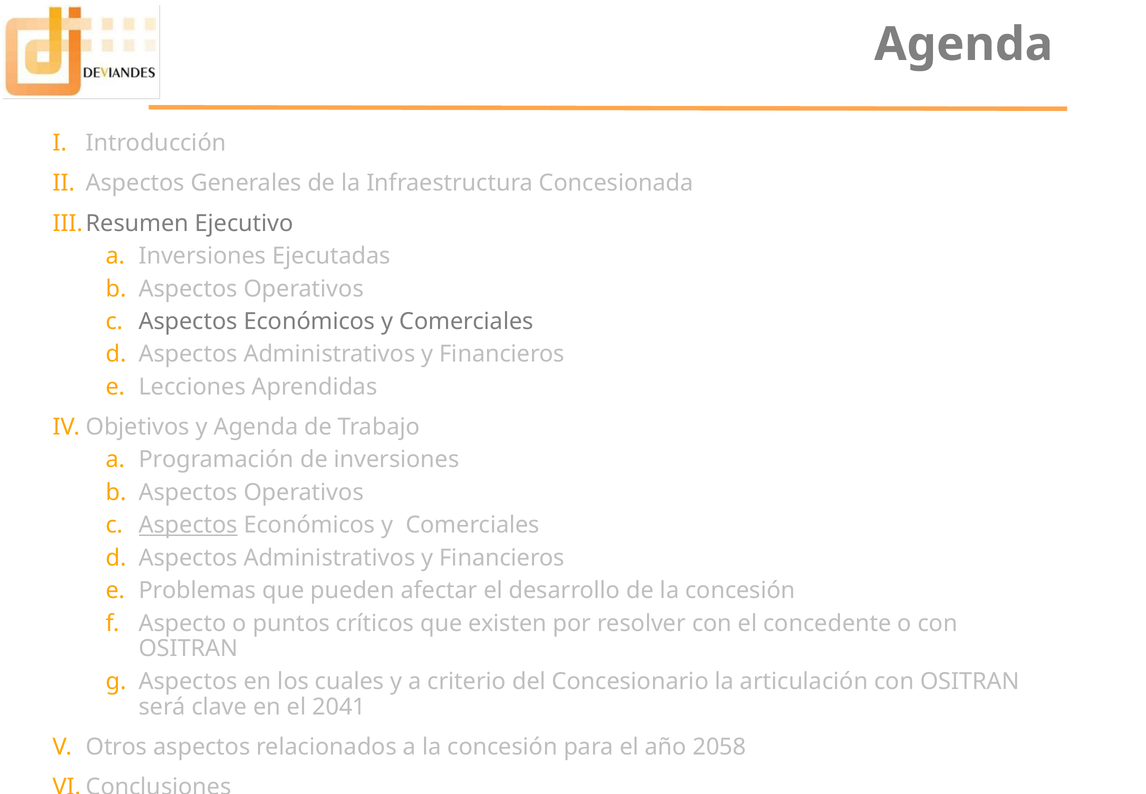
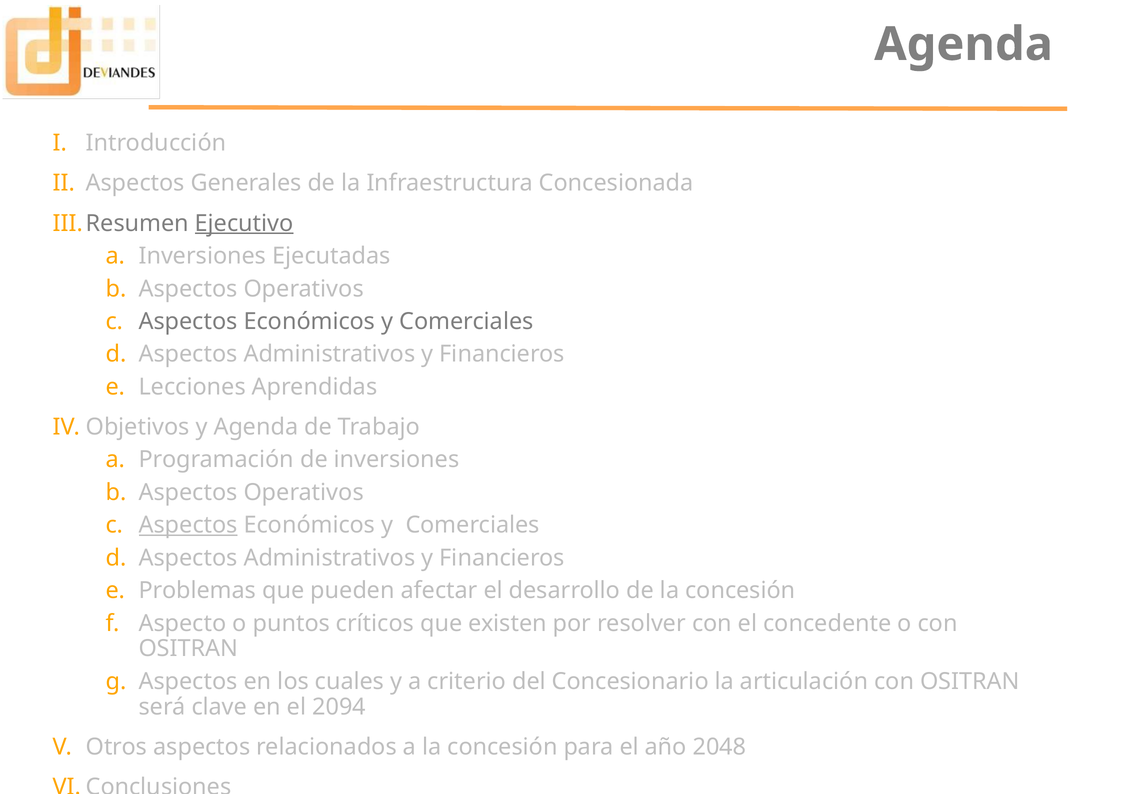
Ejecutivo underline: none -> present (244, 223)
2041: 2041 -> 2094 (339, 706)
2058: 2058 -> 2048 (719, 746)
